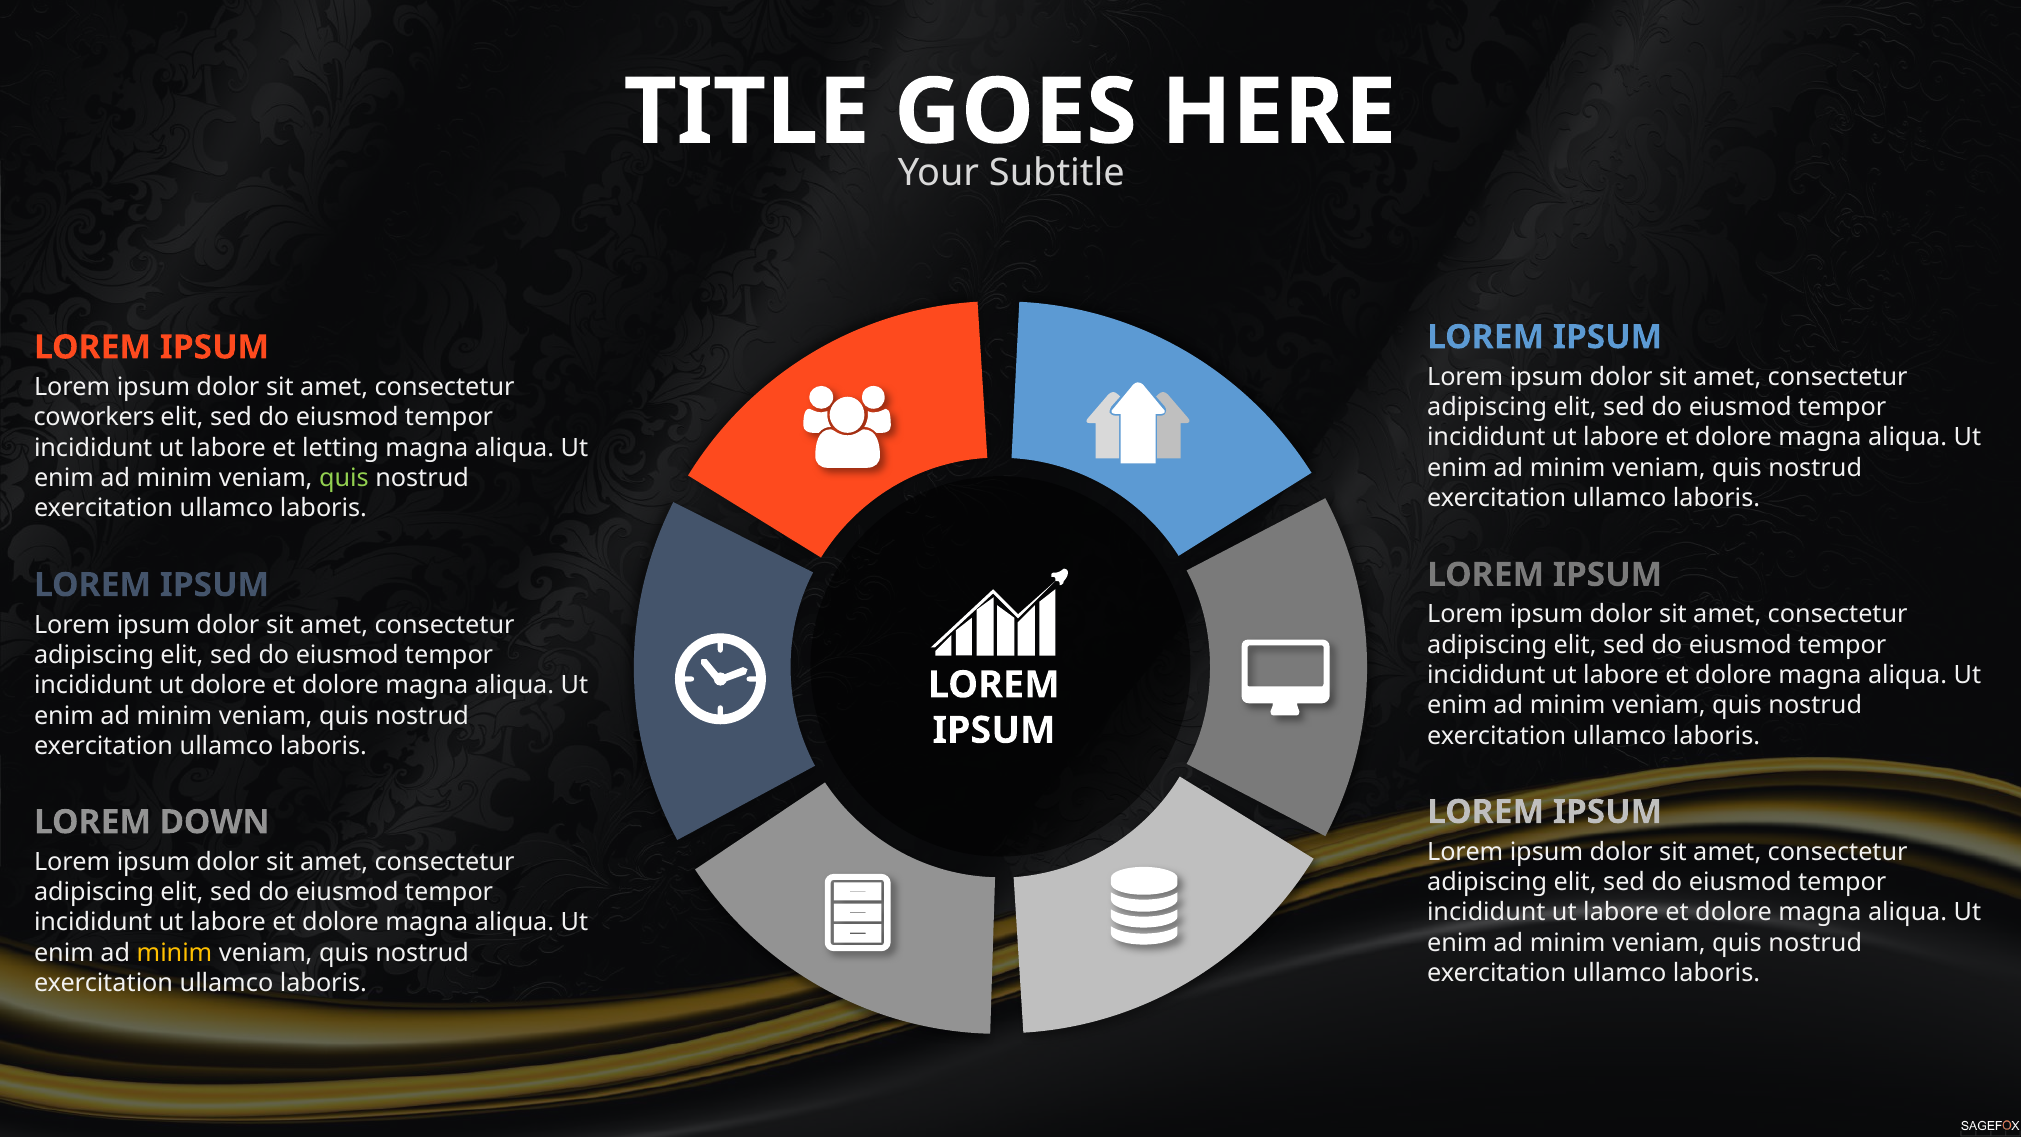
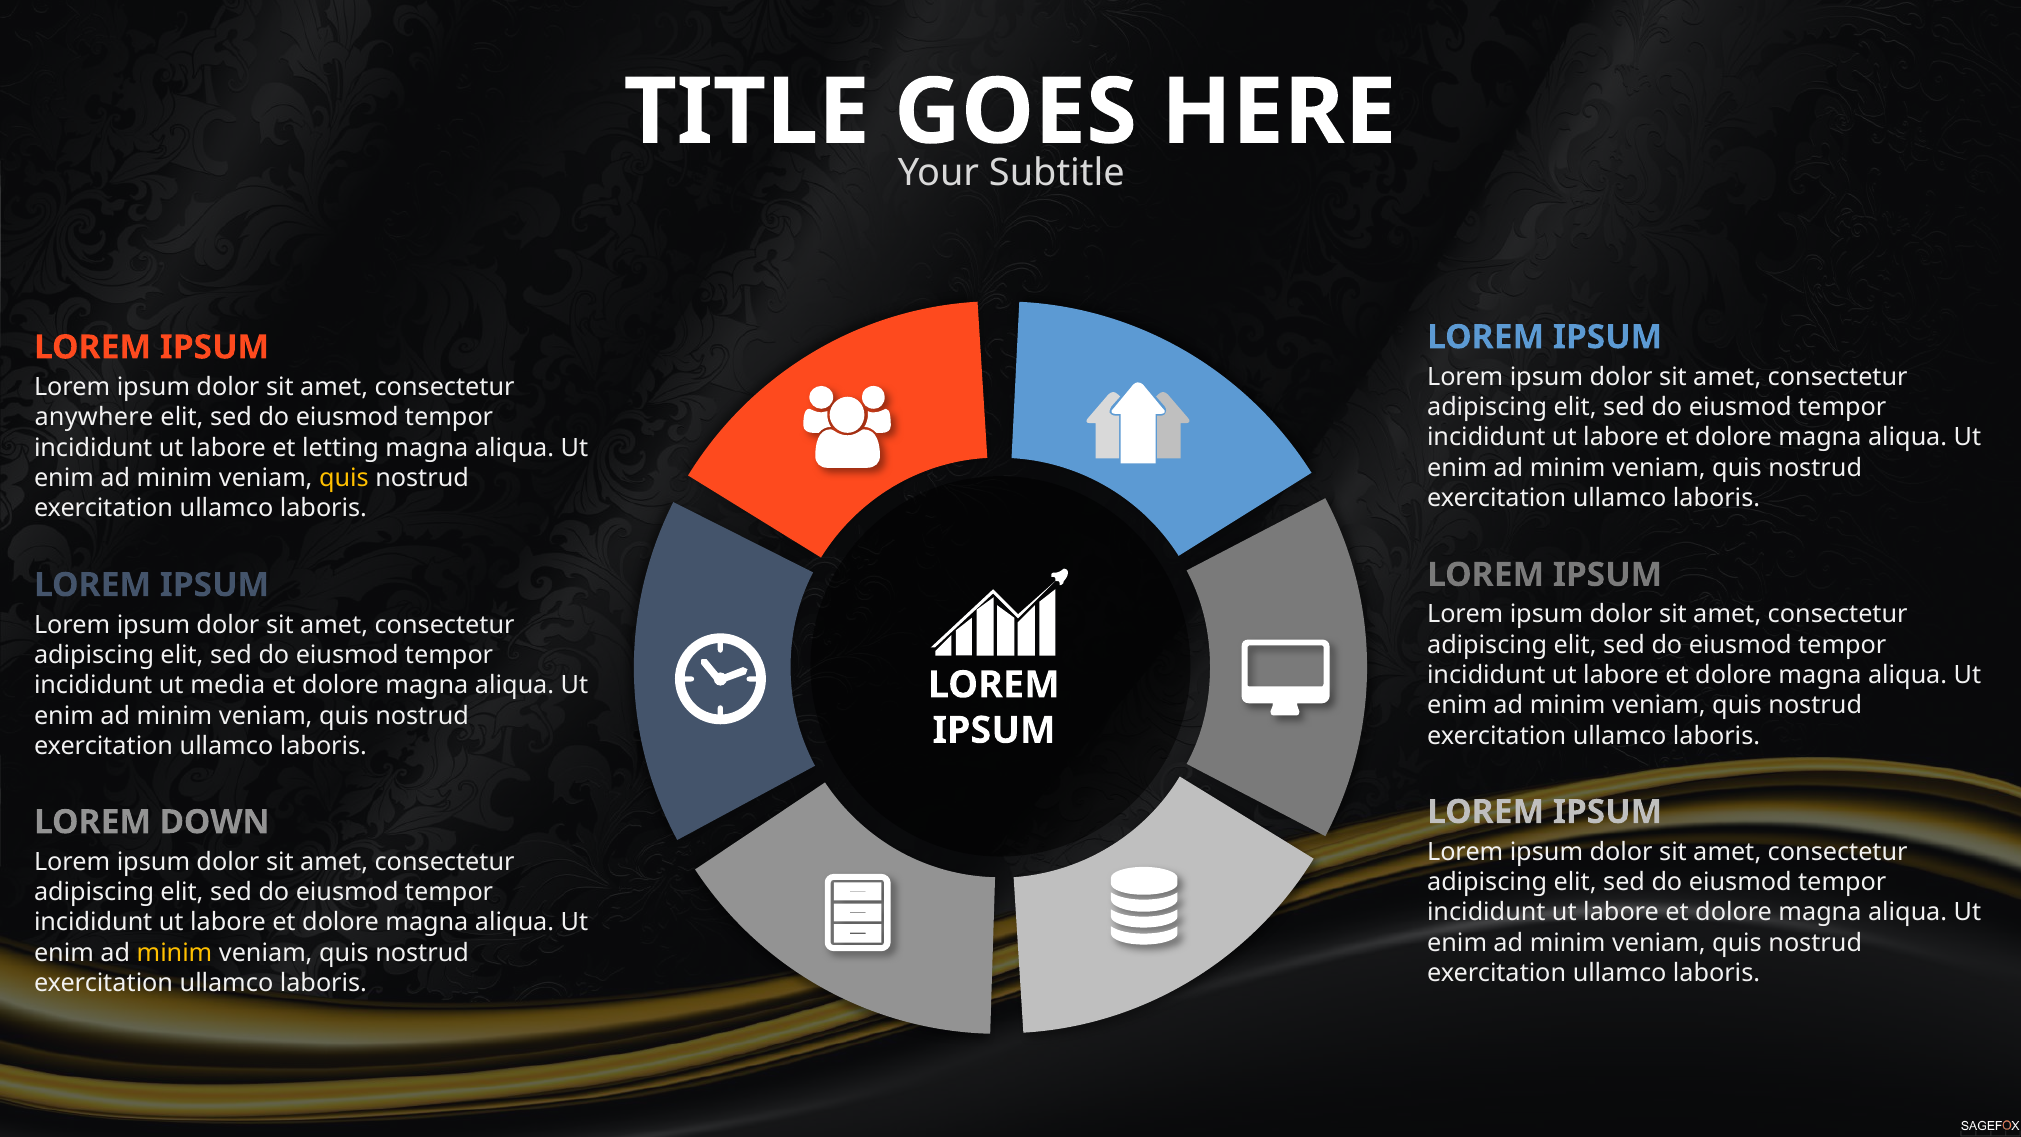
coworkers: coworkers -> anywhere (94, 417)
quis colour: light green -> yellow (344, 478)
ut dolore: dolore -> media (228, 685)
